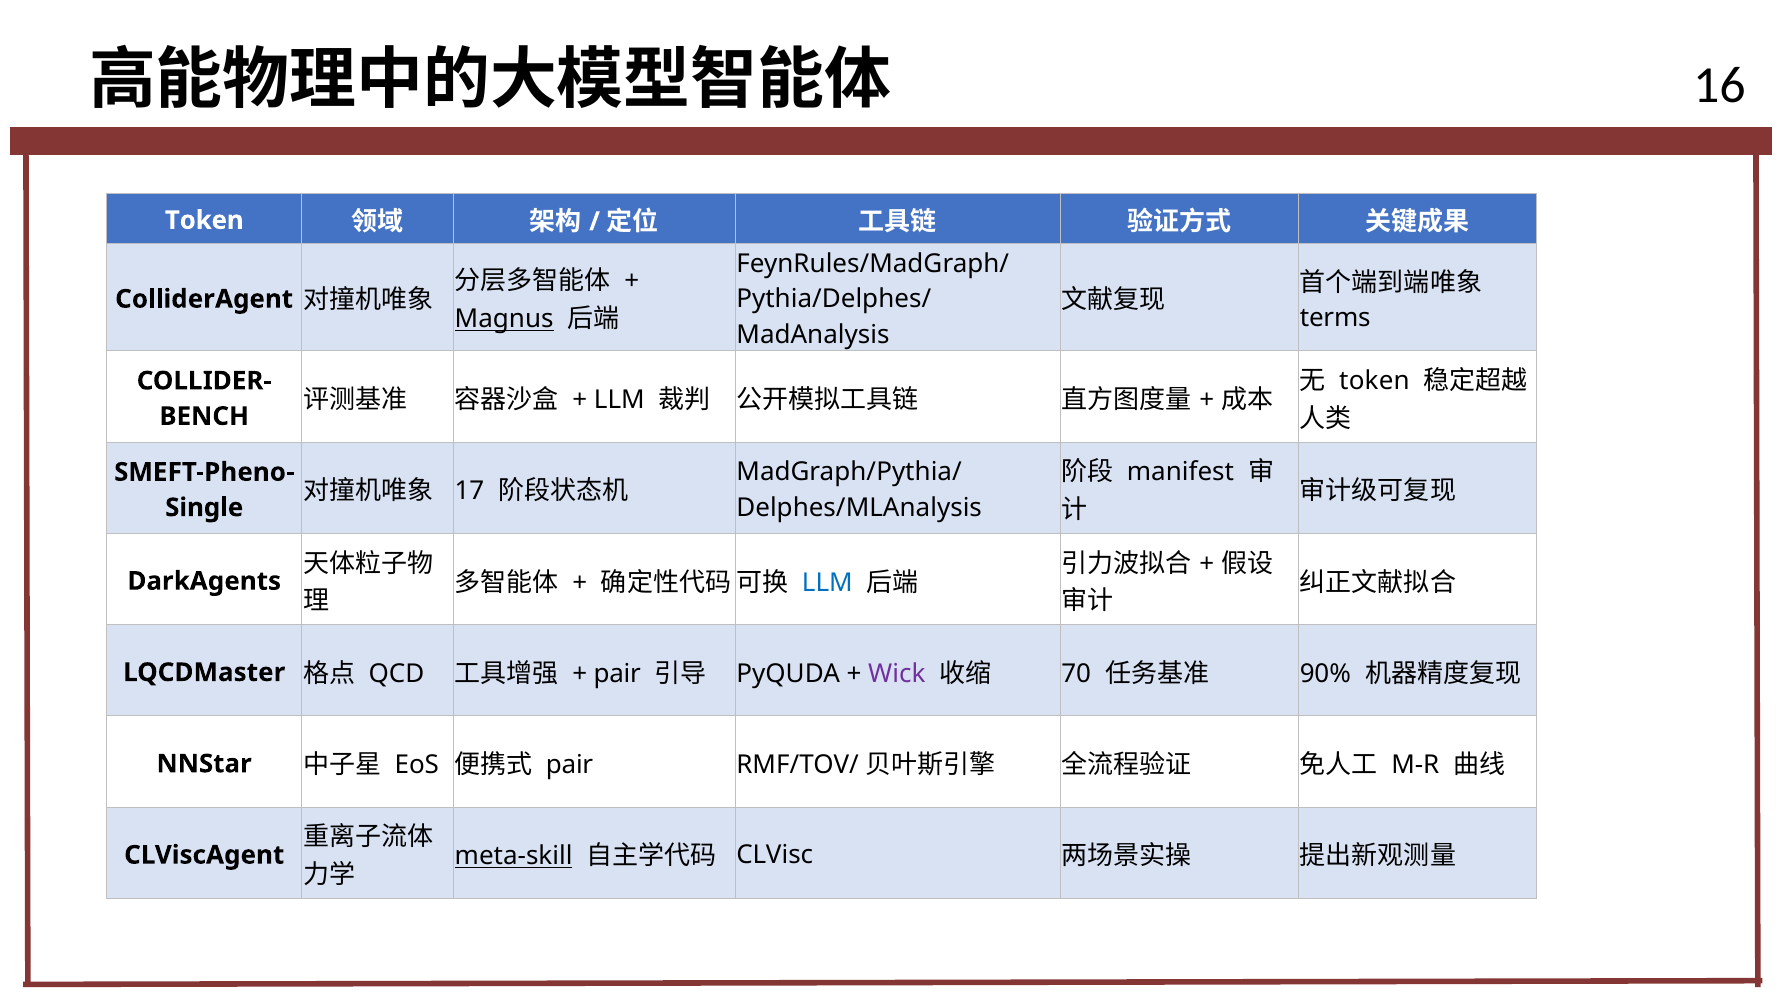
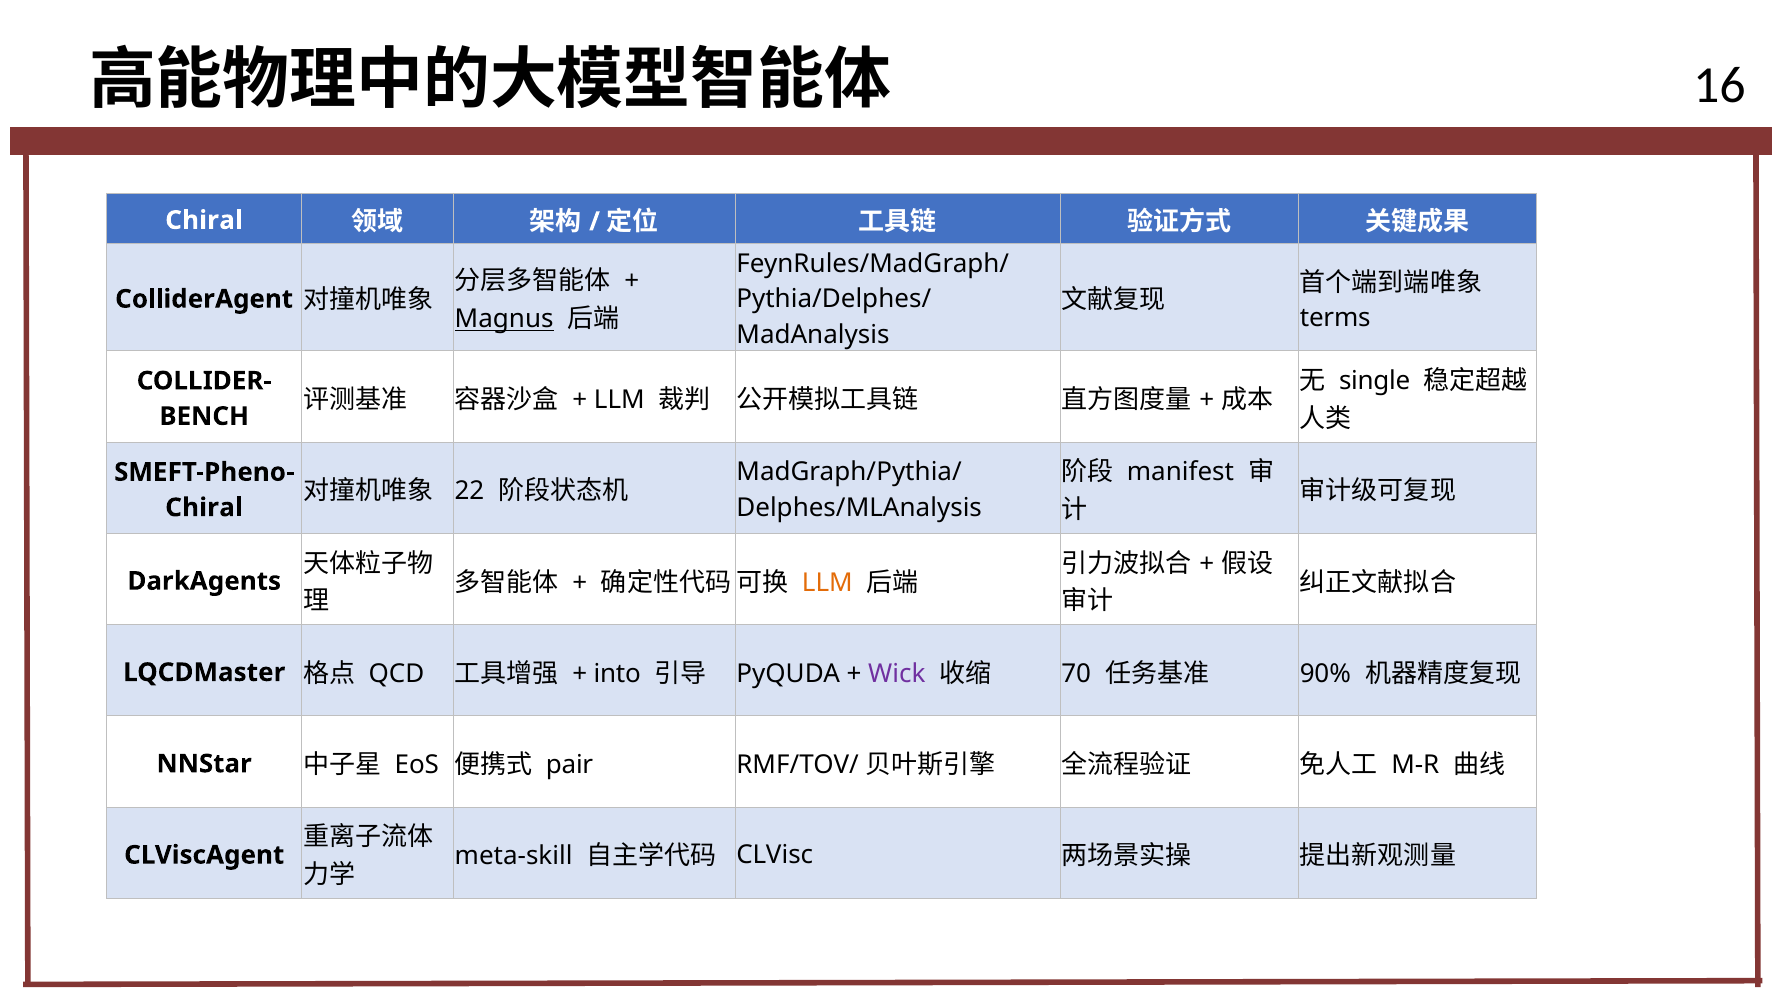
Token: Token -> Chiral (204, 220)
token: token -> single (1375, 381)
17: 17 -> 22 (470, 491)
Single: Single -> Chiral (204, 507)
LLM colour: blue -> orange (827, 582)
pair: pair -> into (617, 673)
meta-skill underline: present -> none (514, 856)
